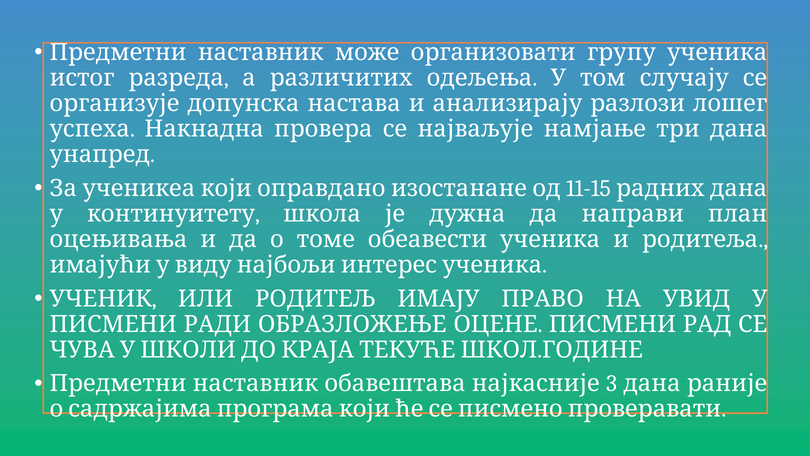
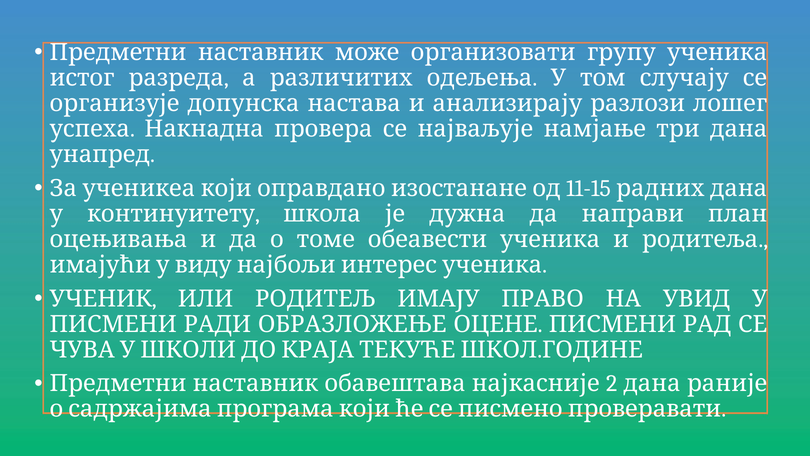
3: 3 -> 2 (612, 383)
